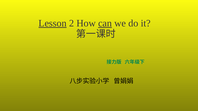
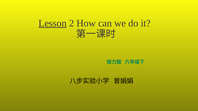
can underline: present -> none (105, 23)
